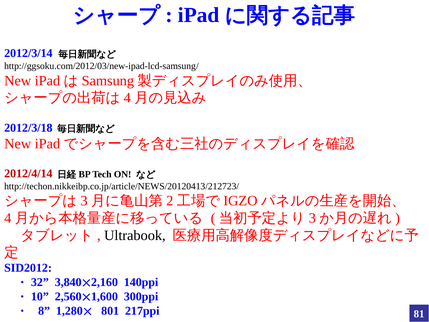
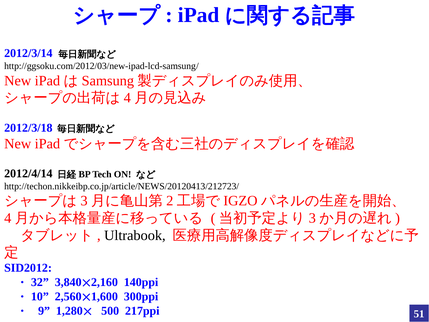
2012/4/14 colour: red -> black (28, 173)
8: 8 -> 9 (44, 311)
801: 801 -> 500 (110, 311)
81: 81 -> 51 (419, 314)
